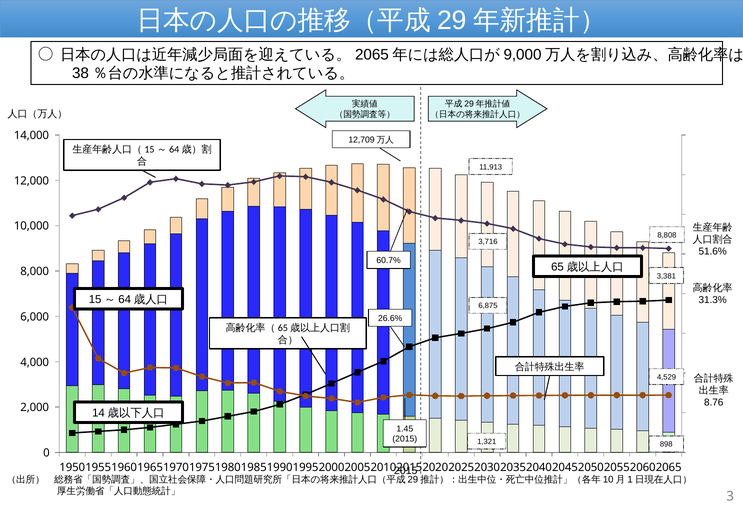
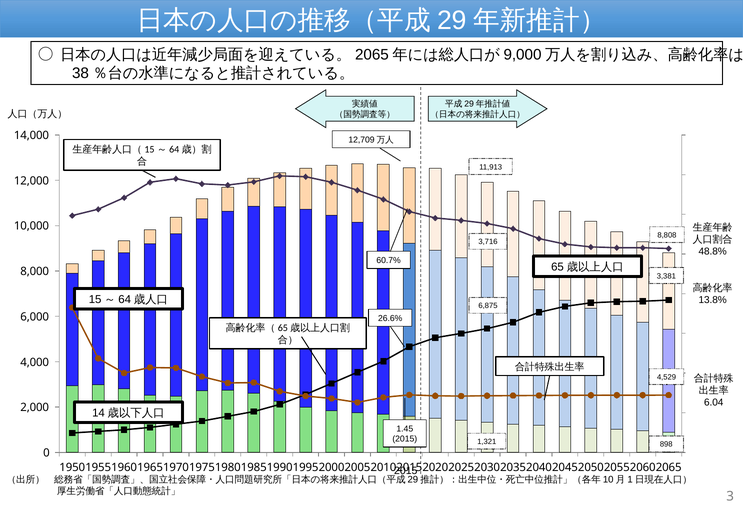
51.6%: 51.6% -> 48.8% (713, 251)
31.3%: 31.3% -> 13.8% (713, 300)
8.76: 8.76 -> 6.04 (714, 402)
